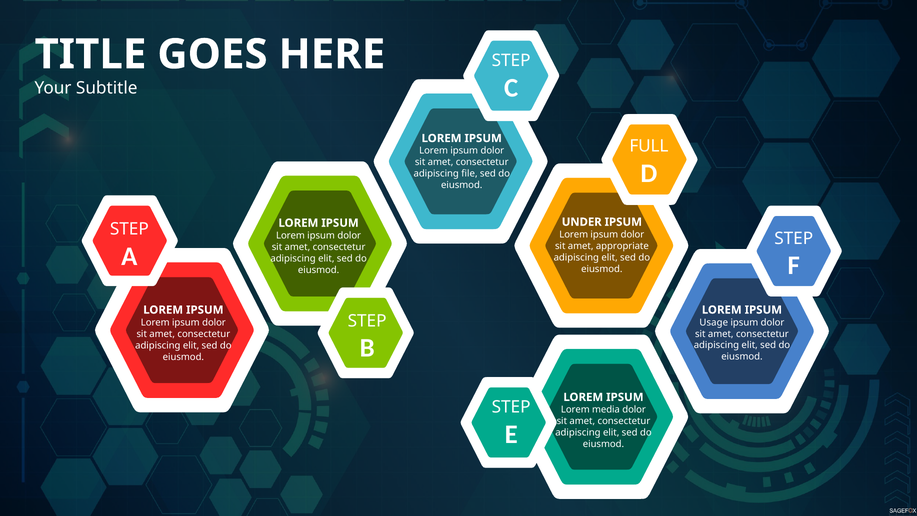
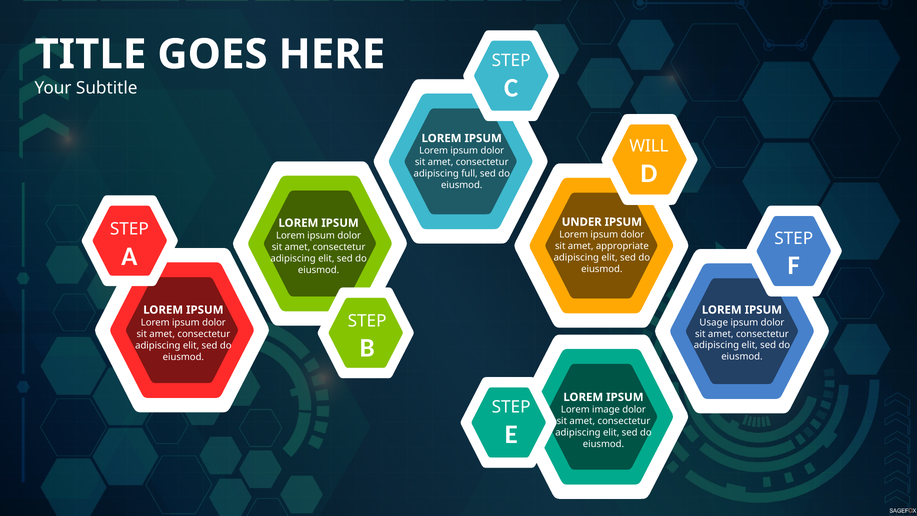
FULL: FULL -> WILL (649, 146)
file: file -> full (469, 174)
media: media -> image (606, 409)
